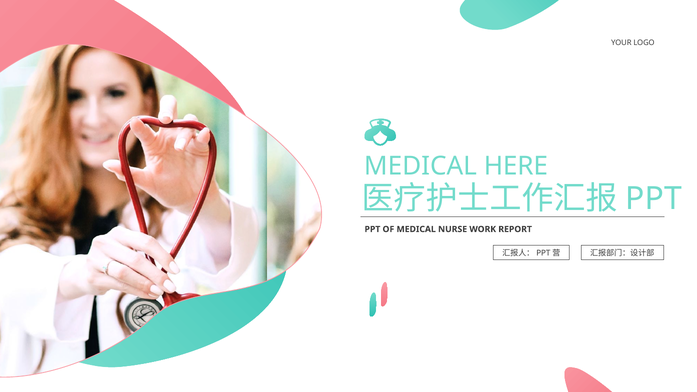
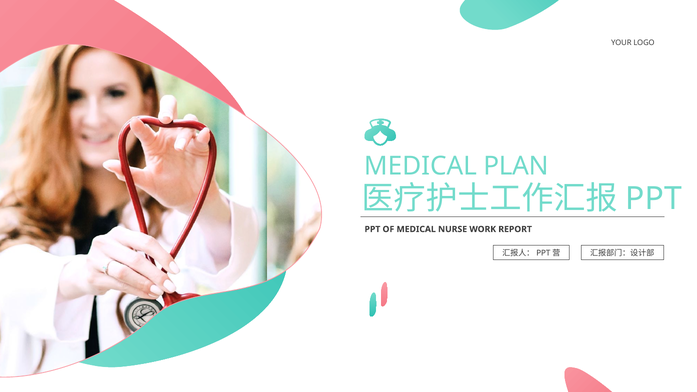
HERE: HERE -> PLAN (516, 166)
